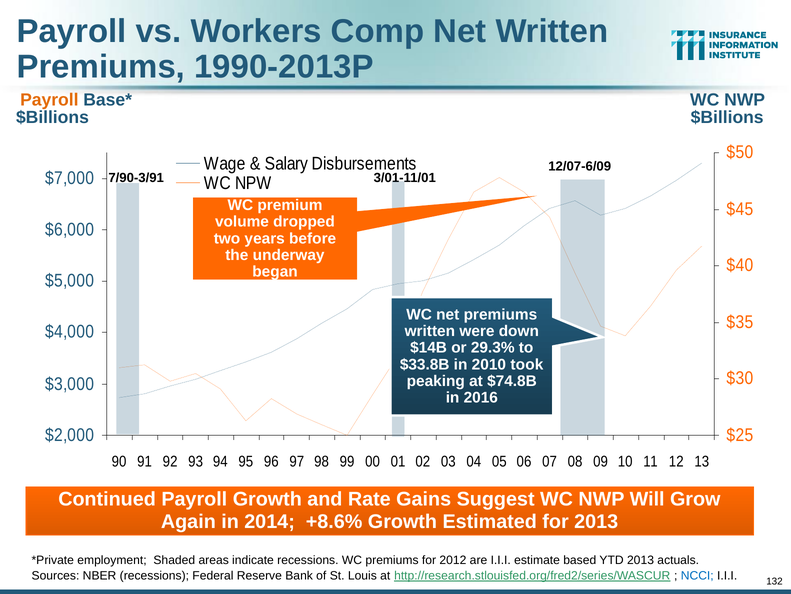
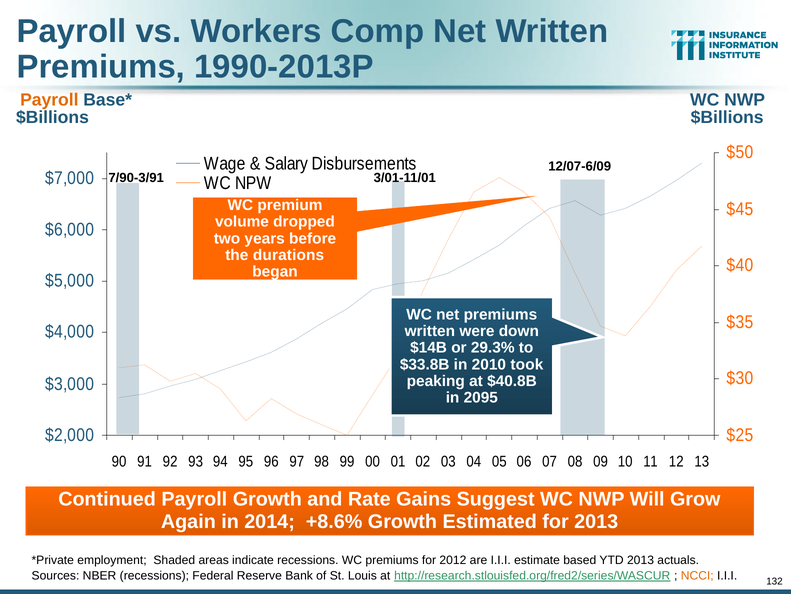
underway: underway -> durations (289, 255)
$74.8B: $74.8B -> $40.8B (512, 381)
2016: 2016 -> 2095 (481, 397)
NCCI colour: blue -> orange (697, 575)
